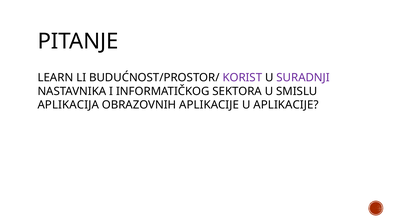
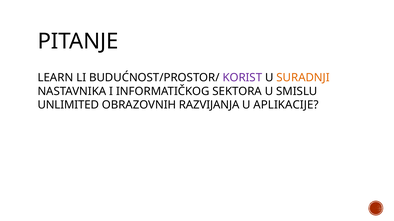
SURADNJI colour: purple -> orange (303, 78)
APLIKACIJA: APLIKACIJA -> UNLIMITED (68, 105)
OBRAZOVNIH APLIKACIJE: APLIKACIJE -> RAZVIJANJA (209, 105)
